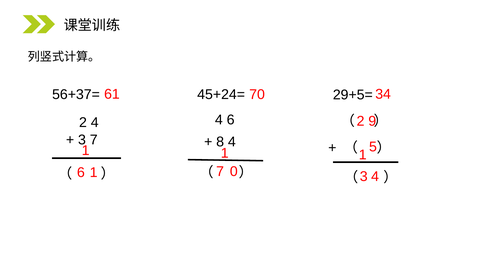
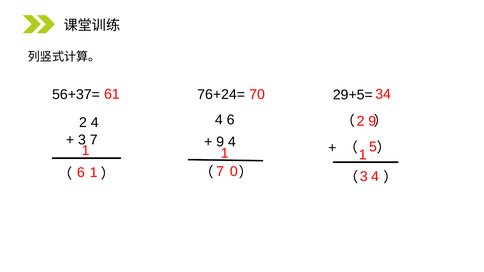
45+24=: 45+24= -> 76+24= (221, 95)
8: 8 -> 9 (220, 142)
